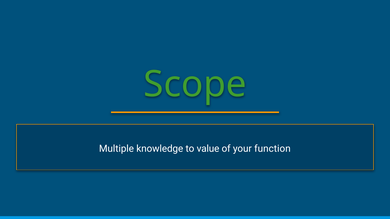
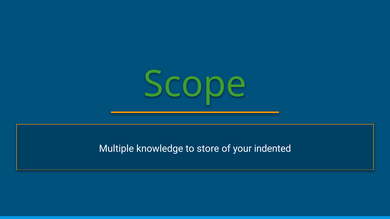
value: value -> store (208, 149)
function: function -> indented (273, 149)
